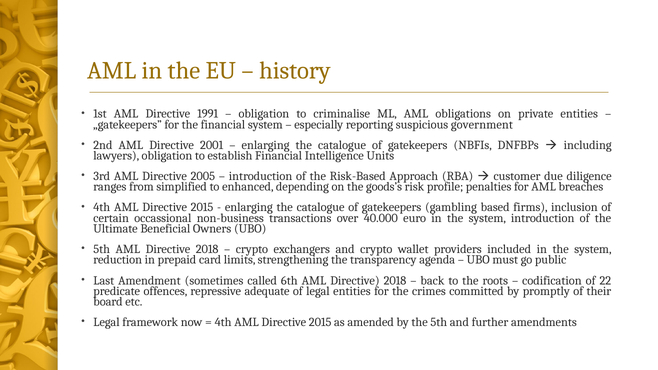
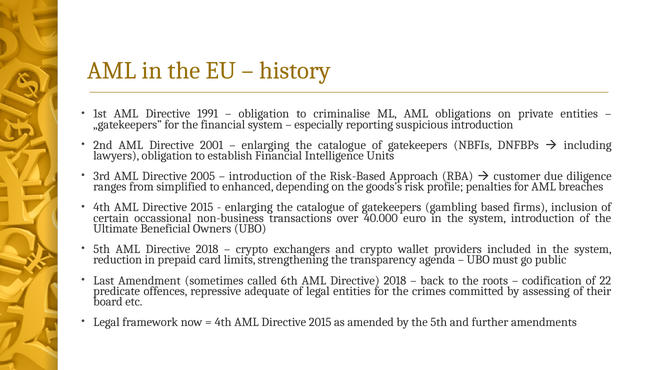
suspicious government: government -> introduction (482, 125)
promptly: promptly -> assessing (546, 291)
